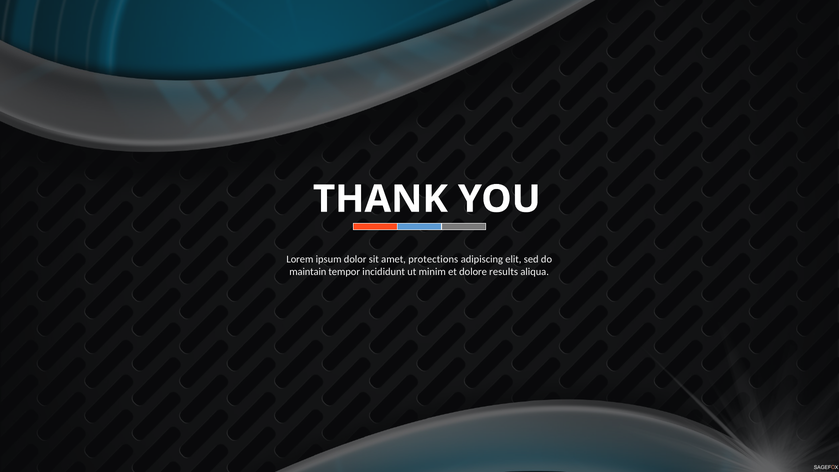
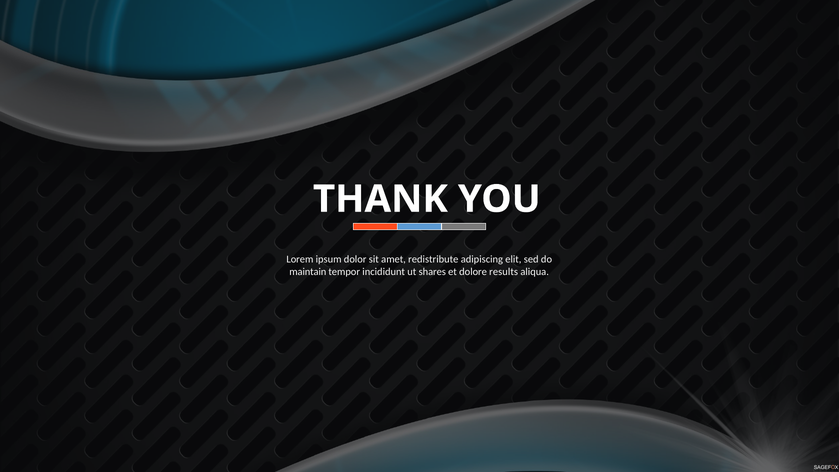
protections: protections -> redistribute (433, 259)
minim: minim -> shares (432, 272)
